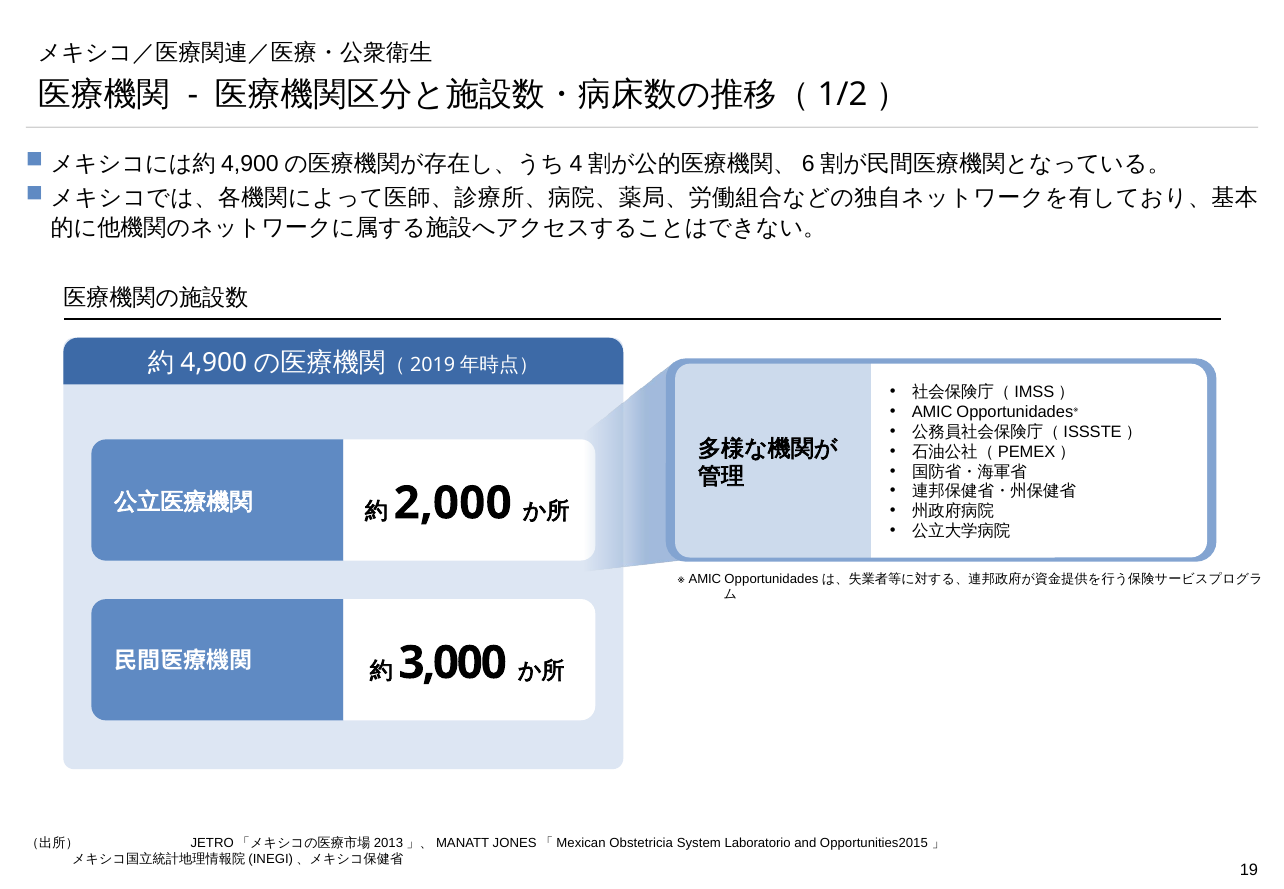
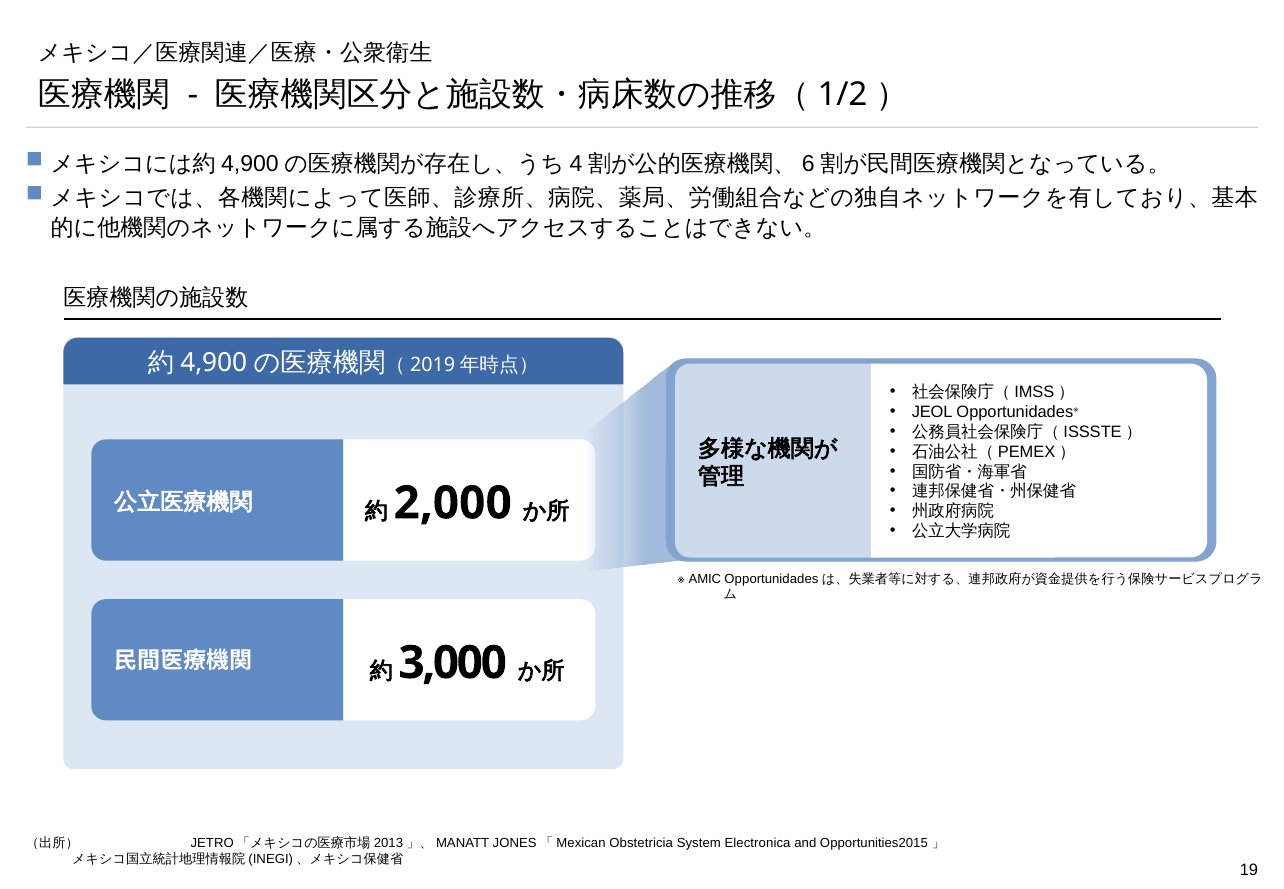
AMIC: AMIC -> JEOL (932, 412)
Laboratorio: Laboratorio -> Electronica (758, 843)
